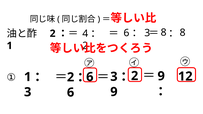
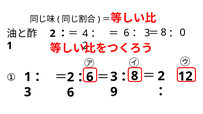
8 8: 8 -> 0 (183, 33)
9: 9 -> 2 (161, 76)
2: 2 -> 8 (135, 76)
